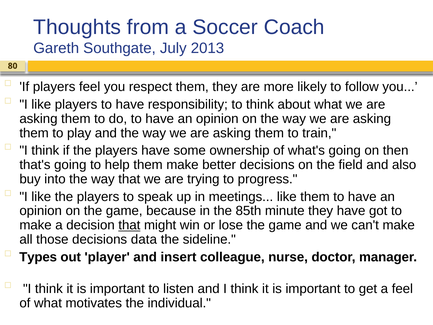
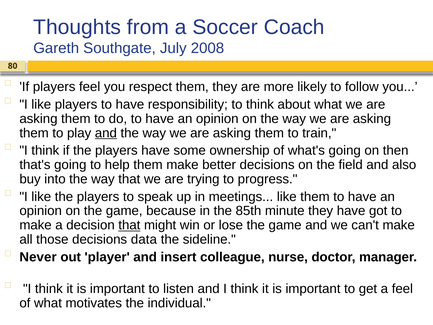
2013: 2013 -> 2008 (207, 48)
and underline: none -> present (106, 133)
Types: Types -> Never (38, 257)
